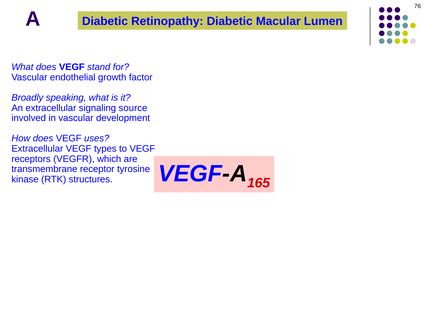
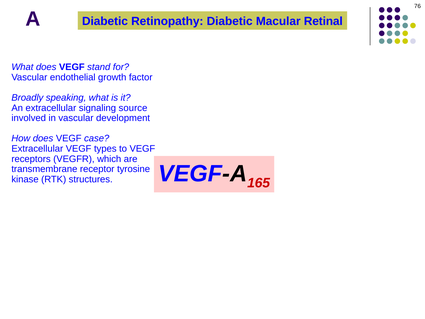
Lumen: Lumen -> Retinal (323, 21)
uses: uses -> case (97, 138)
